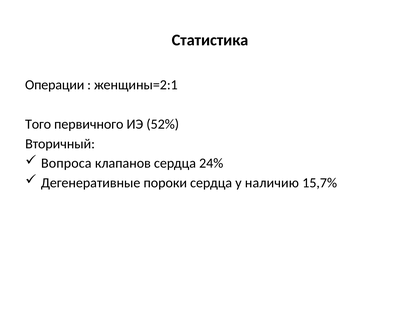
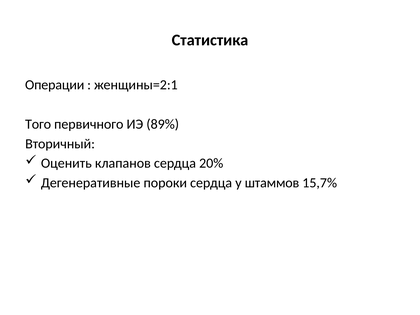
52%: 52% -> 89% (163, 124)
Вопроса: Вопроса -> Оценить (66, 163)
24%: 24% -> 20% (211, 163)
наличию: наличию -> штаммов (272, 183)
